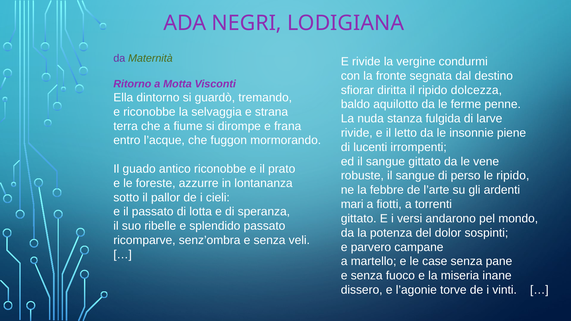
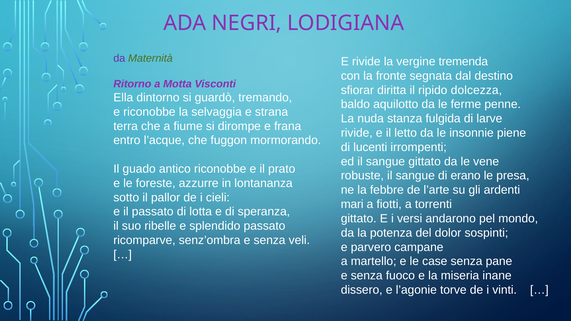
condurmi: condurmi -> tremenda (463, 62)
perso: perso -> erano (466, 176)
le ripido: ripido -> presa (513, 176)
